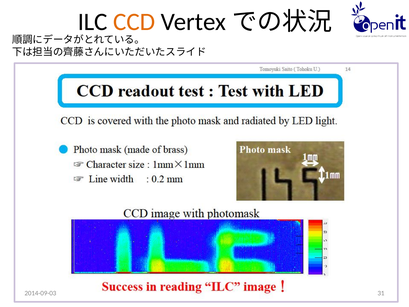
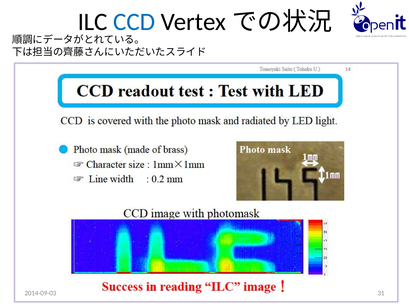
CCD colour: orange -> blue (134, 22)
